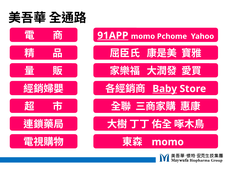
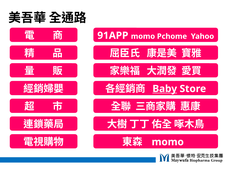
91APP underline: present -> none (113, 36)
